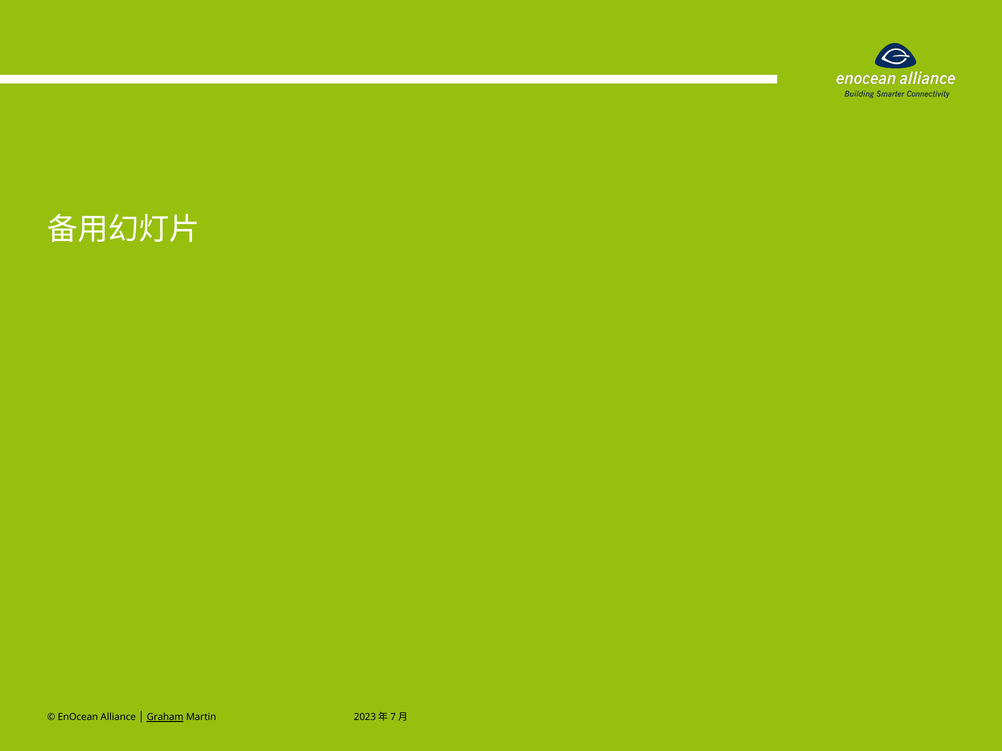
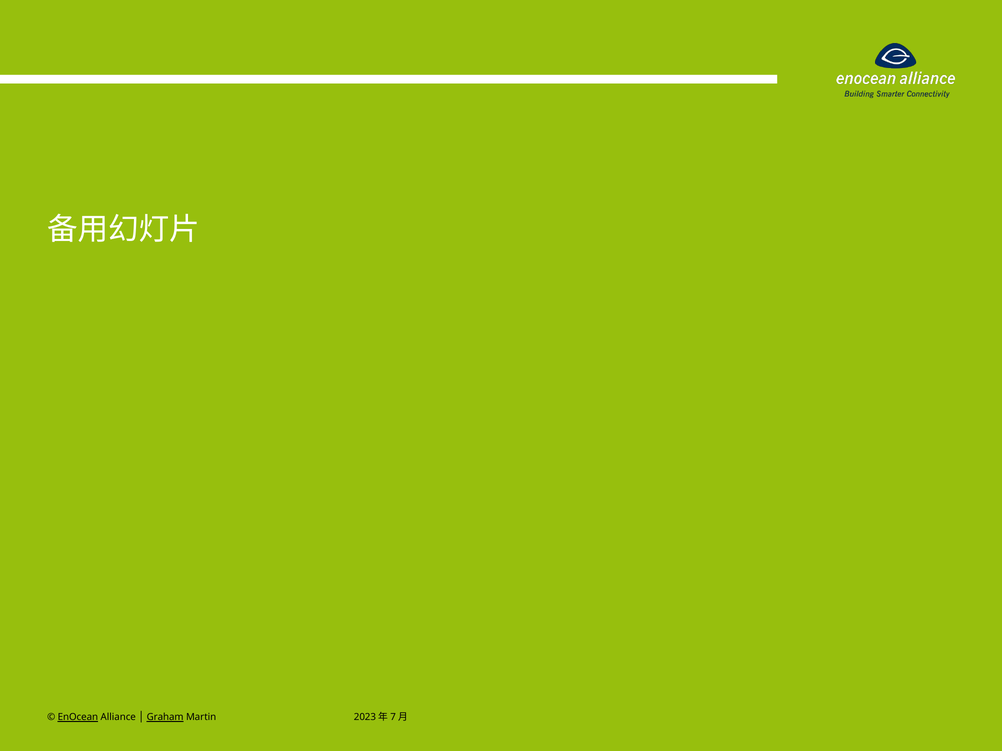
EnOcean underline: none -> present (78, 718)
